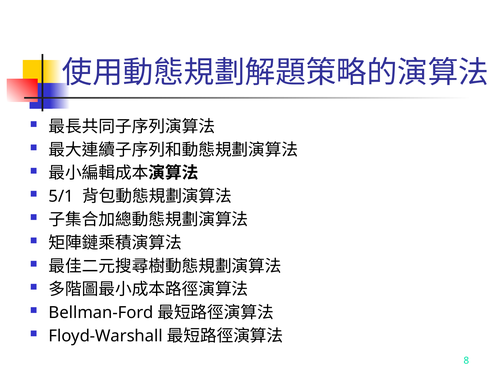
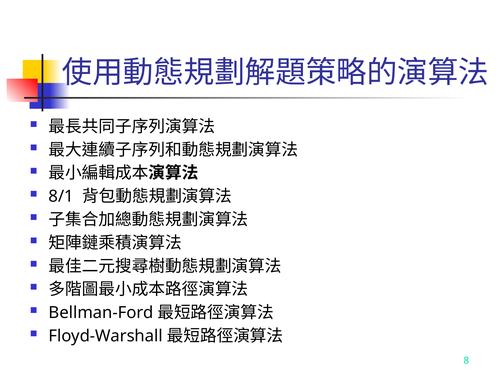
5/1: 5/1 -> 8/1 (61, 197)
